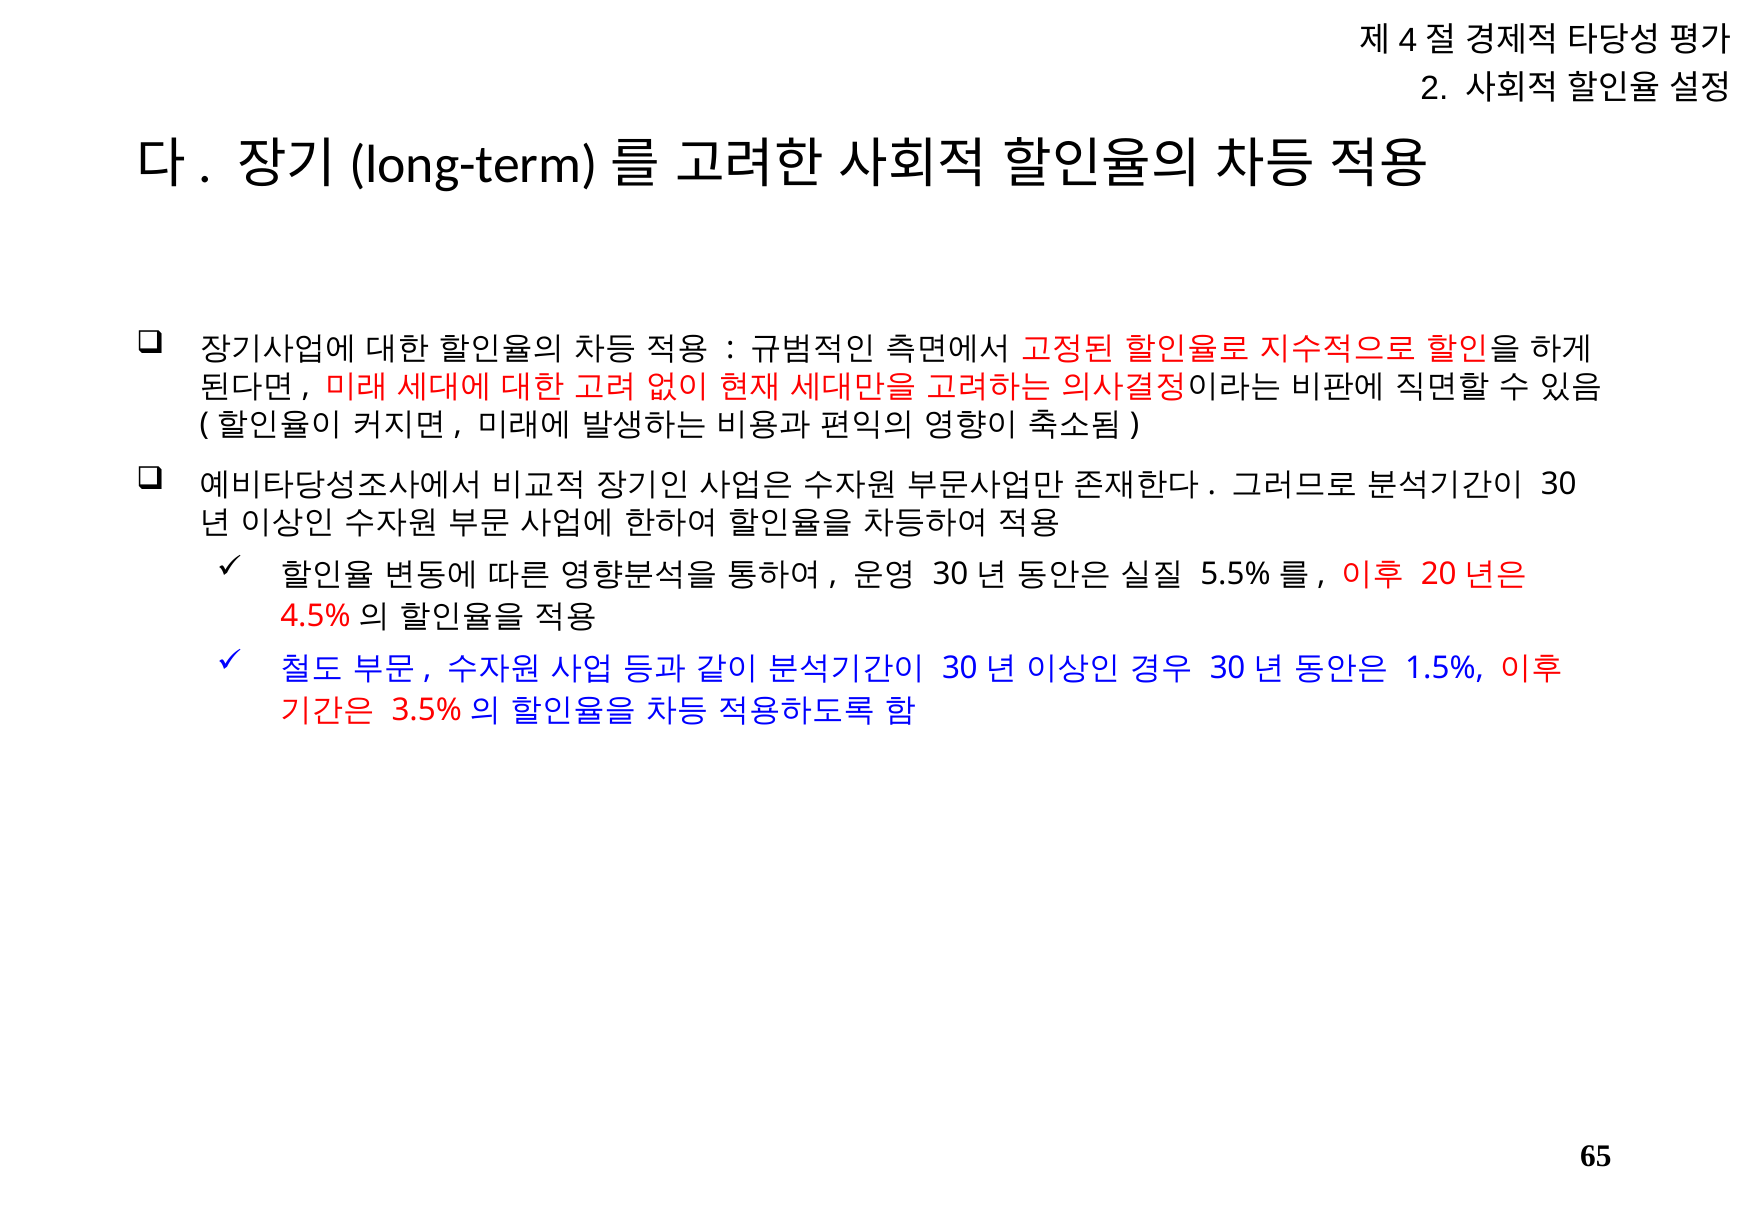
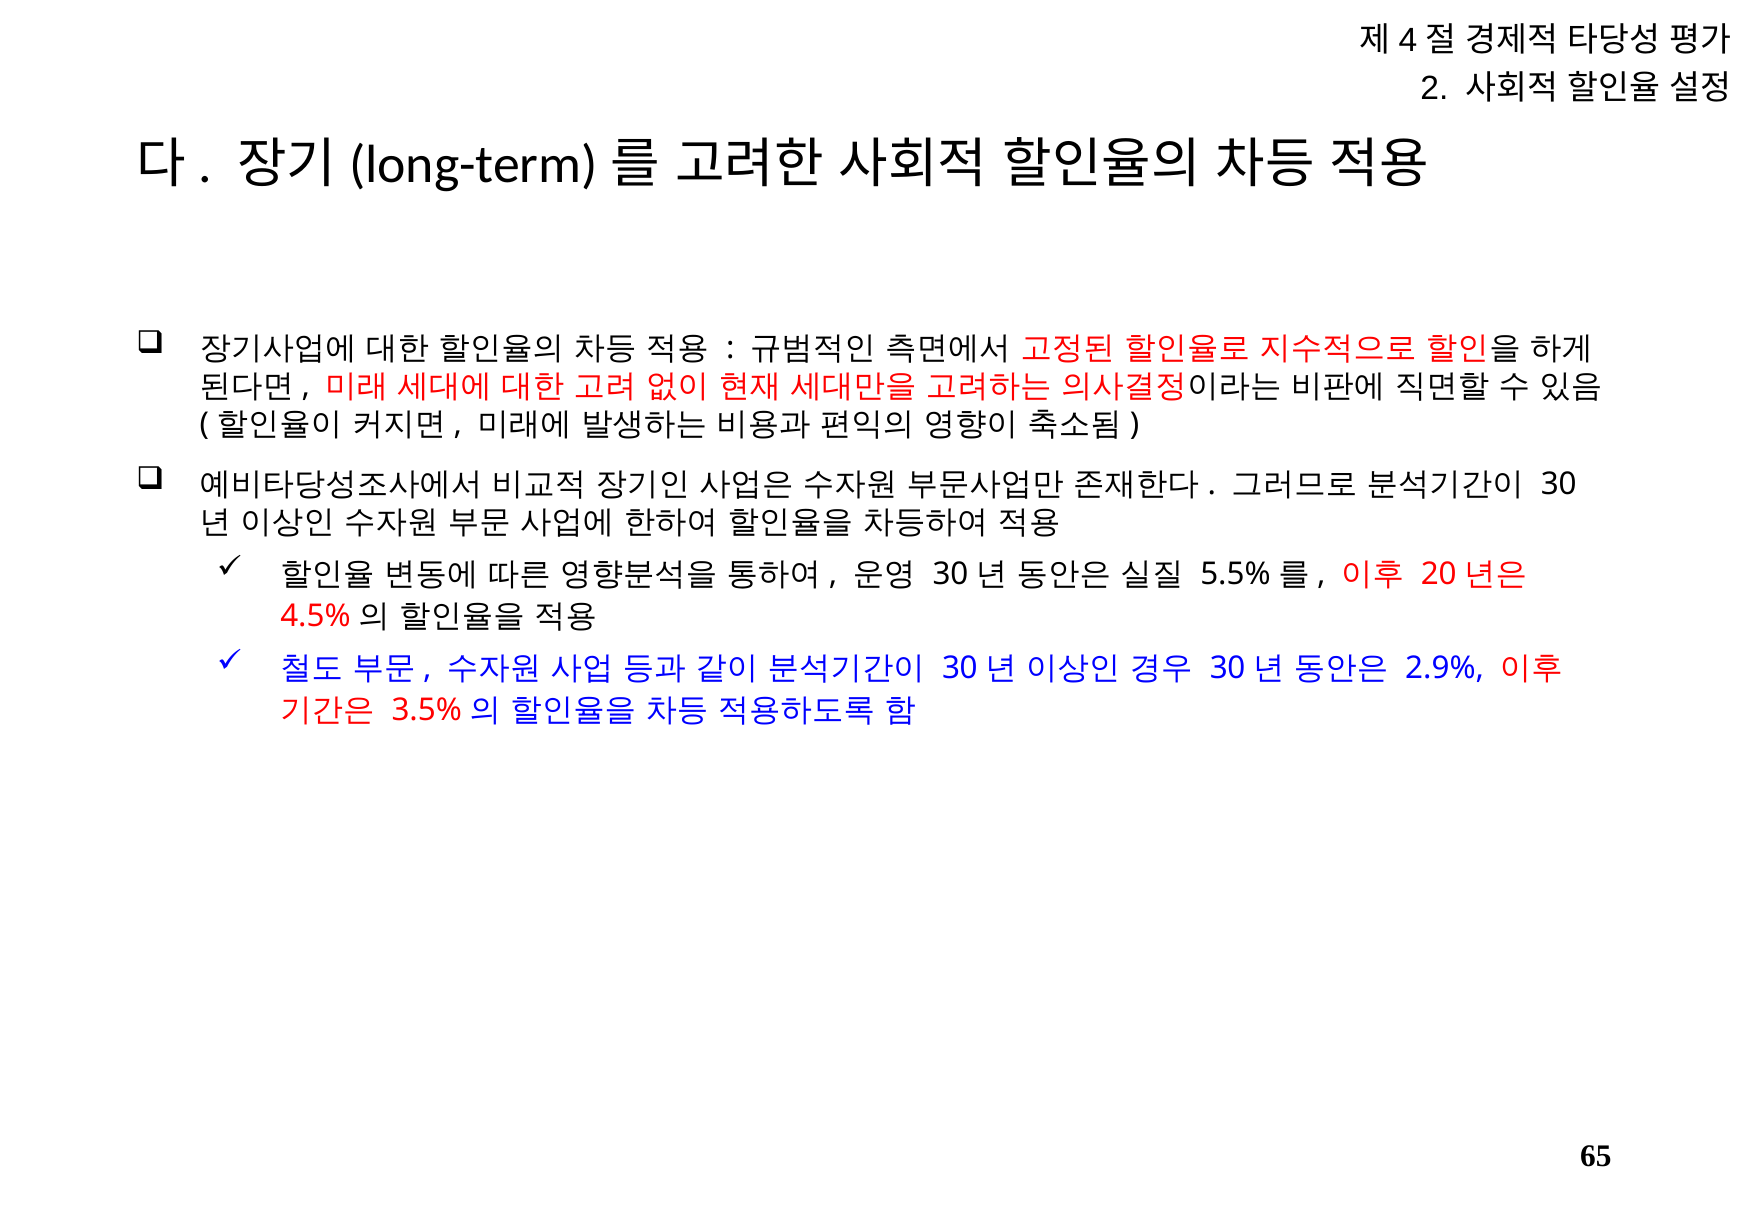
1.5%: 1.5% -> 2.9% (1445, 669)
